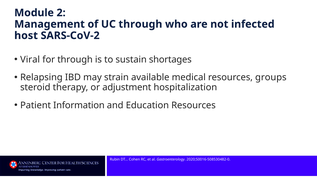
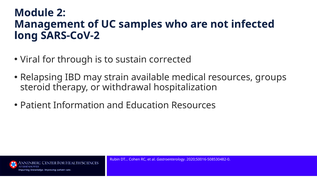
UC through: through -> samples (140, 24)
host: host -> long (26, 36)
shortages: shortages -> corrected (170, 60)
adjustment: adjustment -> withdrawal (127, 88)
